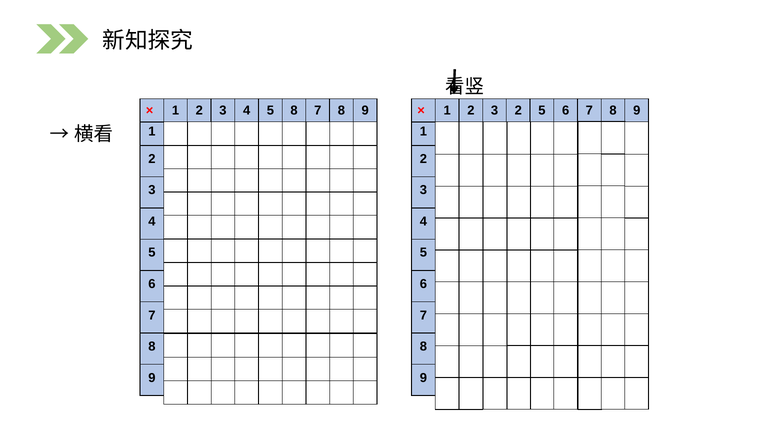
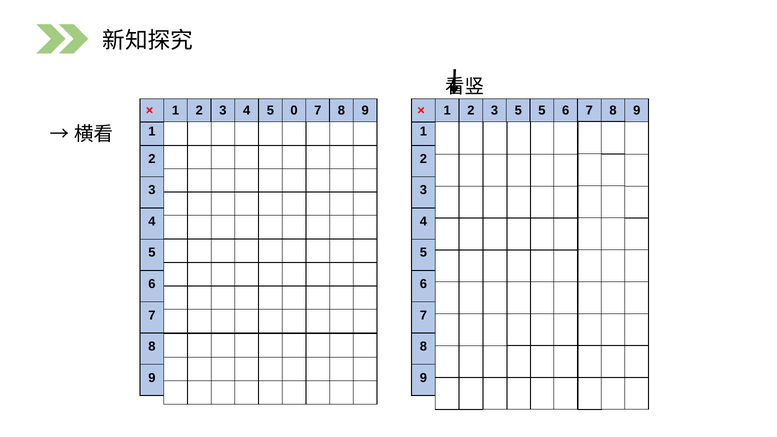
5 8: 8 -> 0 (294, 111)
2 3 2: 2 -> 5 (518, 111)
